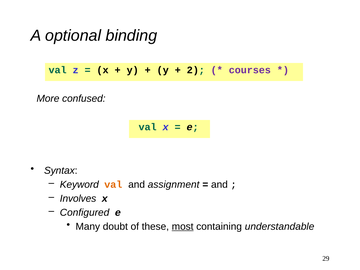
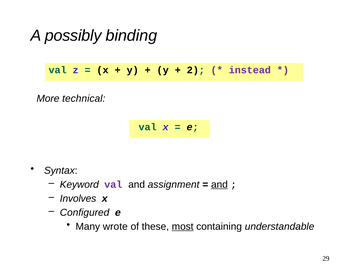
optional: optional -> possibly (73, 36)
courses: courses -> instead (250, 70)
confused: confused -> technical (84, 98)
val colour: orange -> purple (113, 185)
and underline: none -> present (219, 185)
doubt: doubt -> wrote (115, 227)
